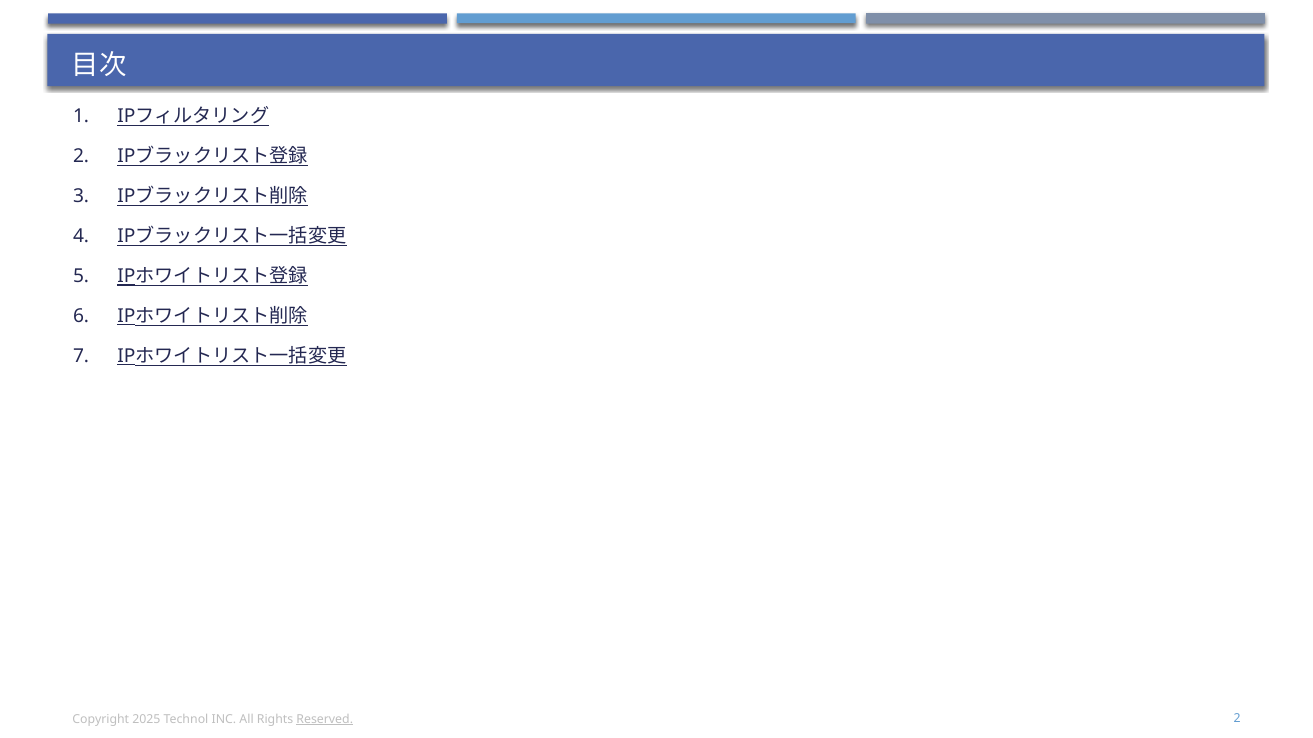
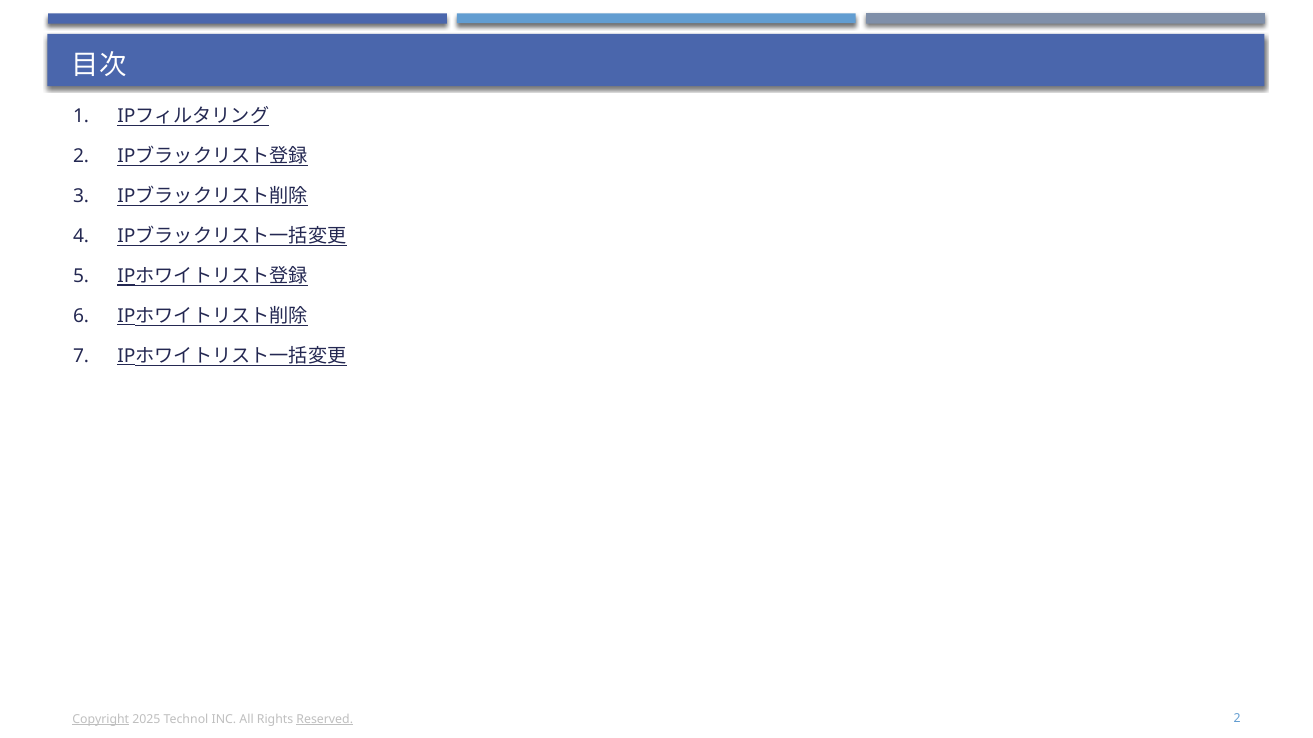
Copyright underline: none -> present (101, 720)
